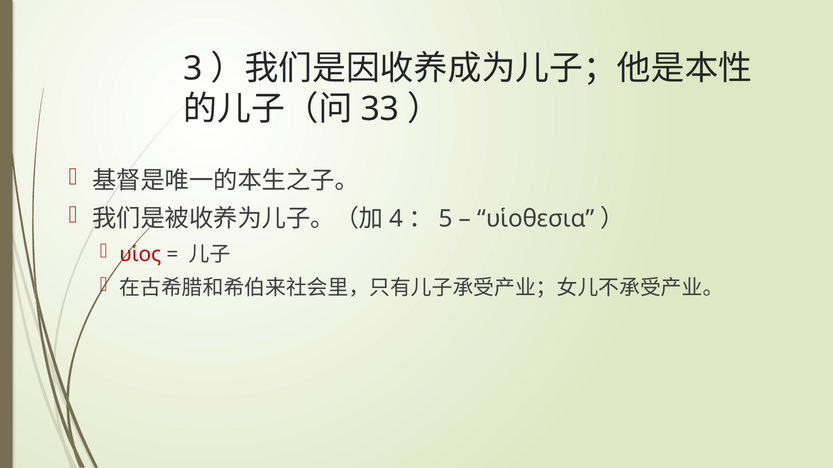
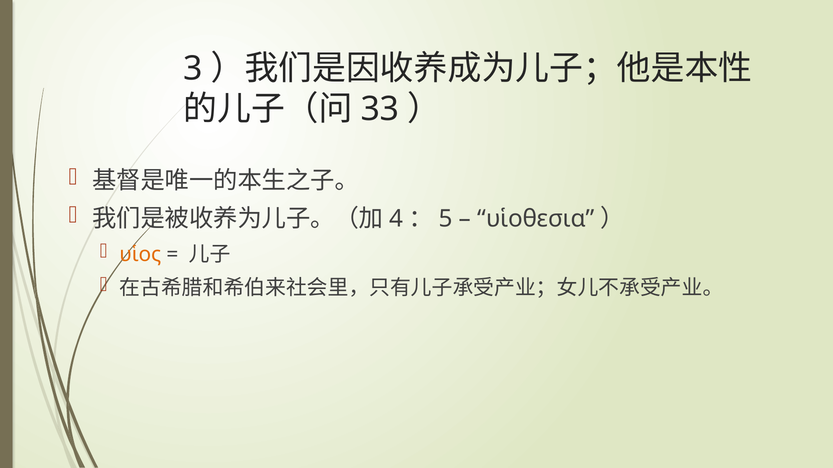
υἱος colour: red -> orange (140, 255)
